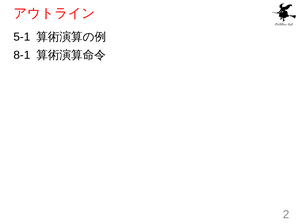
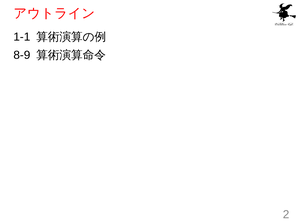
5-1: 5-1 -> 1-1 (22, 37)
8-1: 8-1 -> 8-9 (22, 55)
